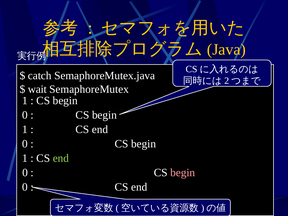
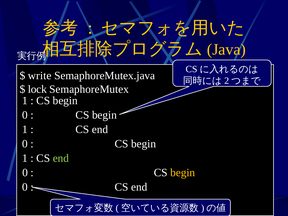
catch: catch -> write (40, 76)
wait: wait -> lock (37, 89)
begin colour: pink -> yellow (183, 173)
